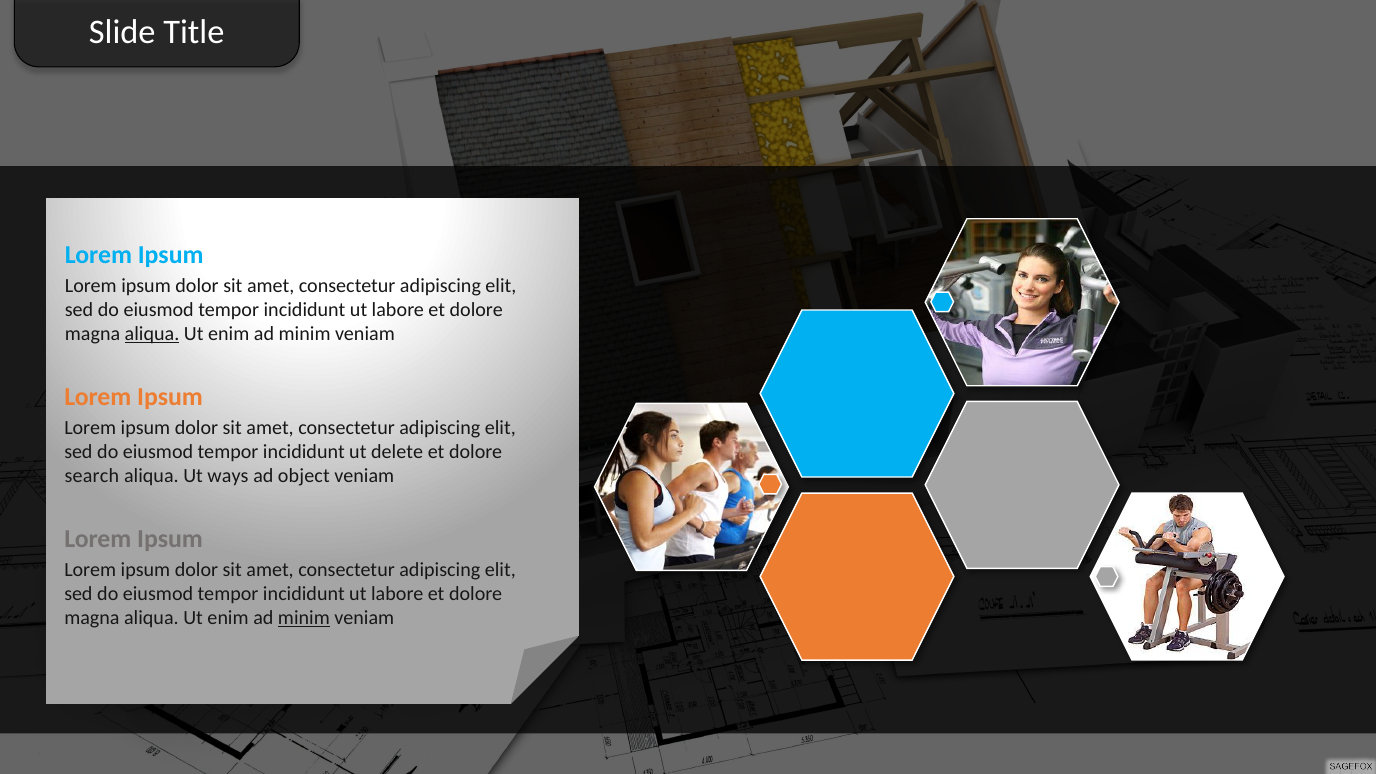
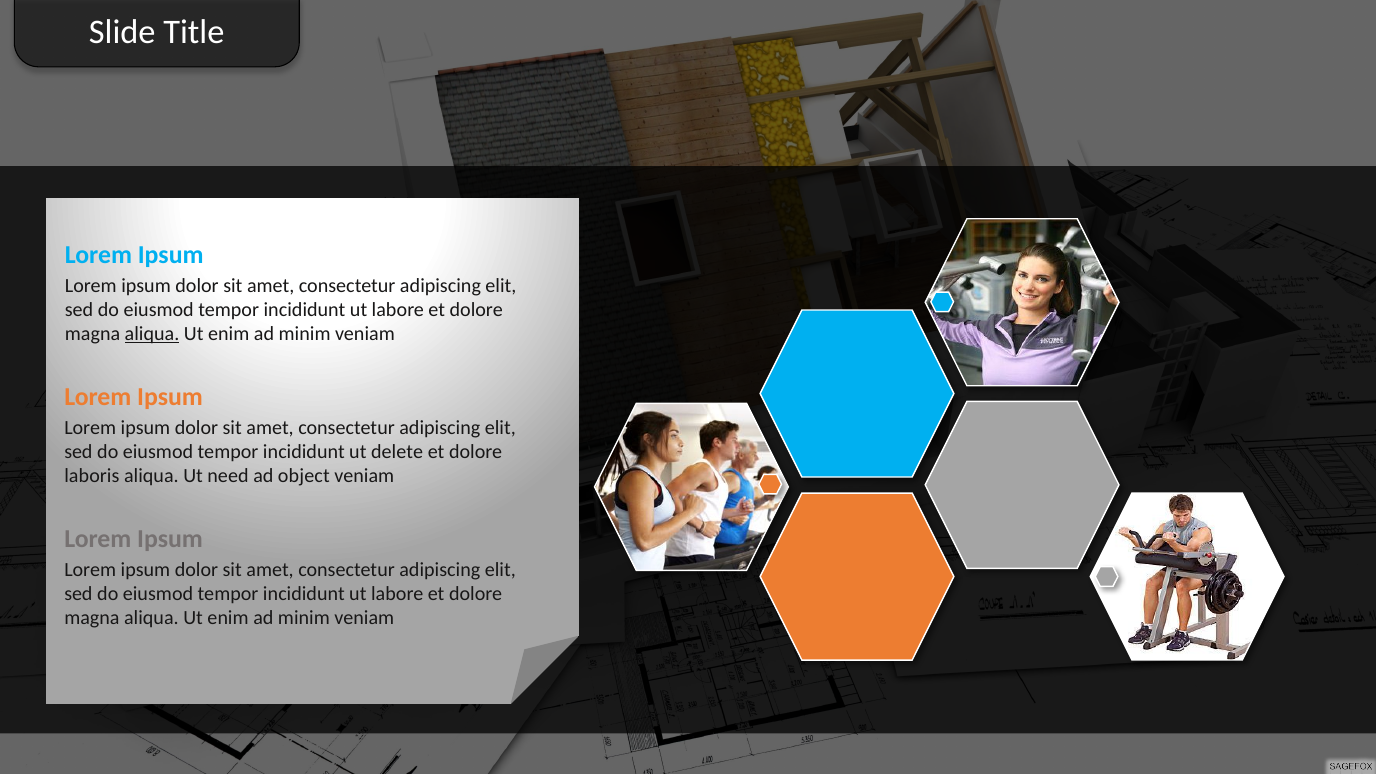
search: search -> laboris (92, 476)
ways: ways -> need (228, 476)
minim underline: present -> none (304, 618)
